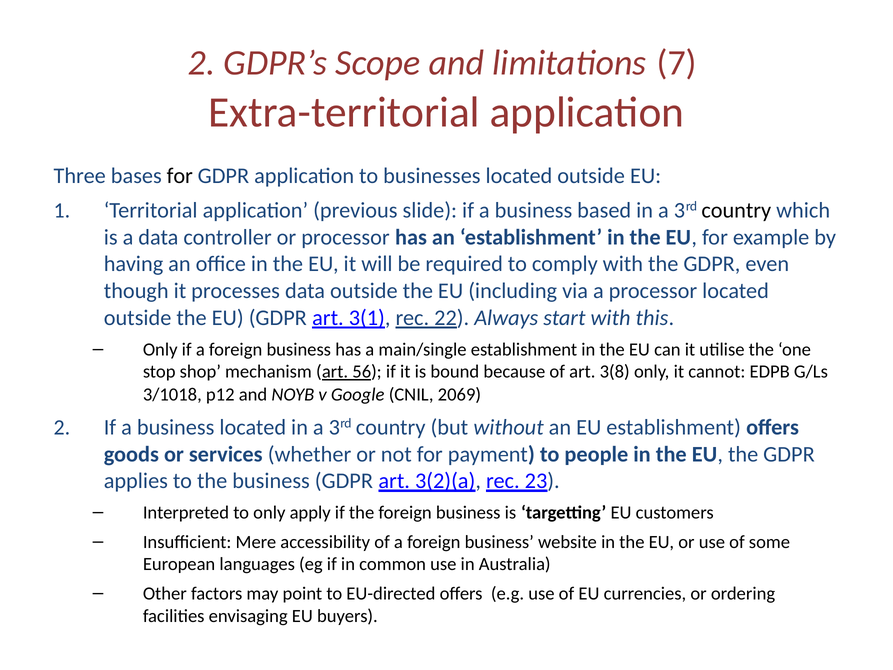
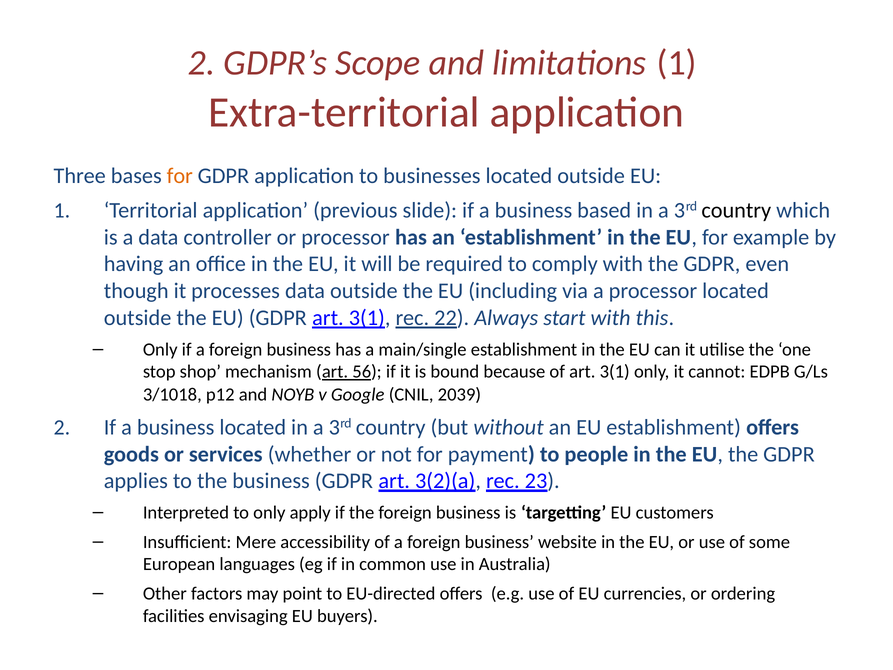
limitations 7: 7 -> 1 (677, 63)
for colour: black -> orange (180, 176)
of art 3(8: 3(8 -> 3(1 (615, 372)
2069: 2069 -> 2039 (459, 394)
